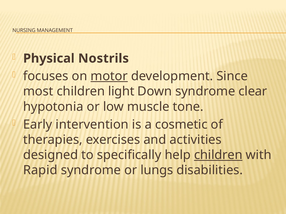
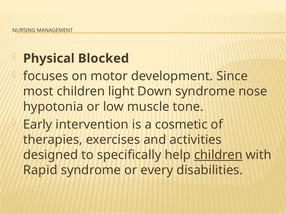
Nostrils: Nostrils -> Blocked (103, 59)
motor underline: present -> none (109, 76)
clear: clear -> nose (253, 92)
lungs: lungs -> every (157, 171)
